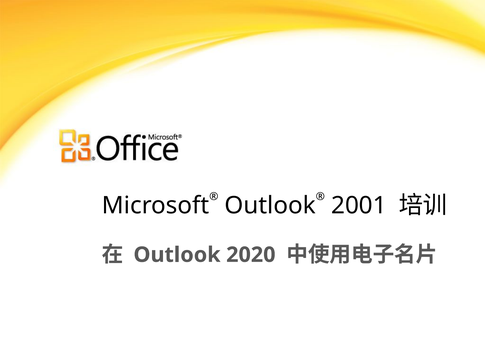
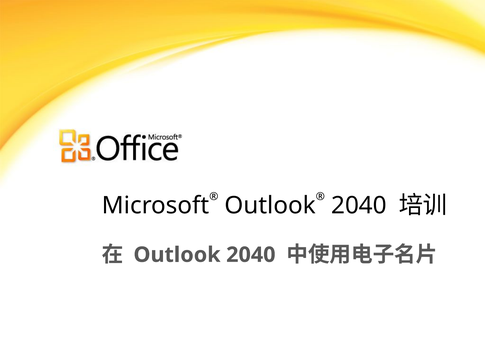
2001: 2001 -> 2040 (359, 206)
Outlook 2020: 2020 -> 2040 (251, 255)
